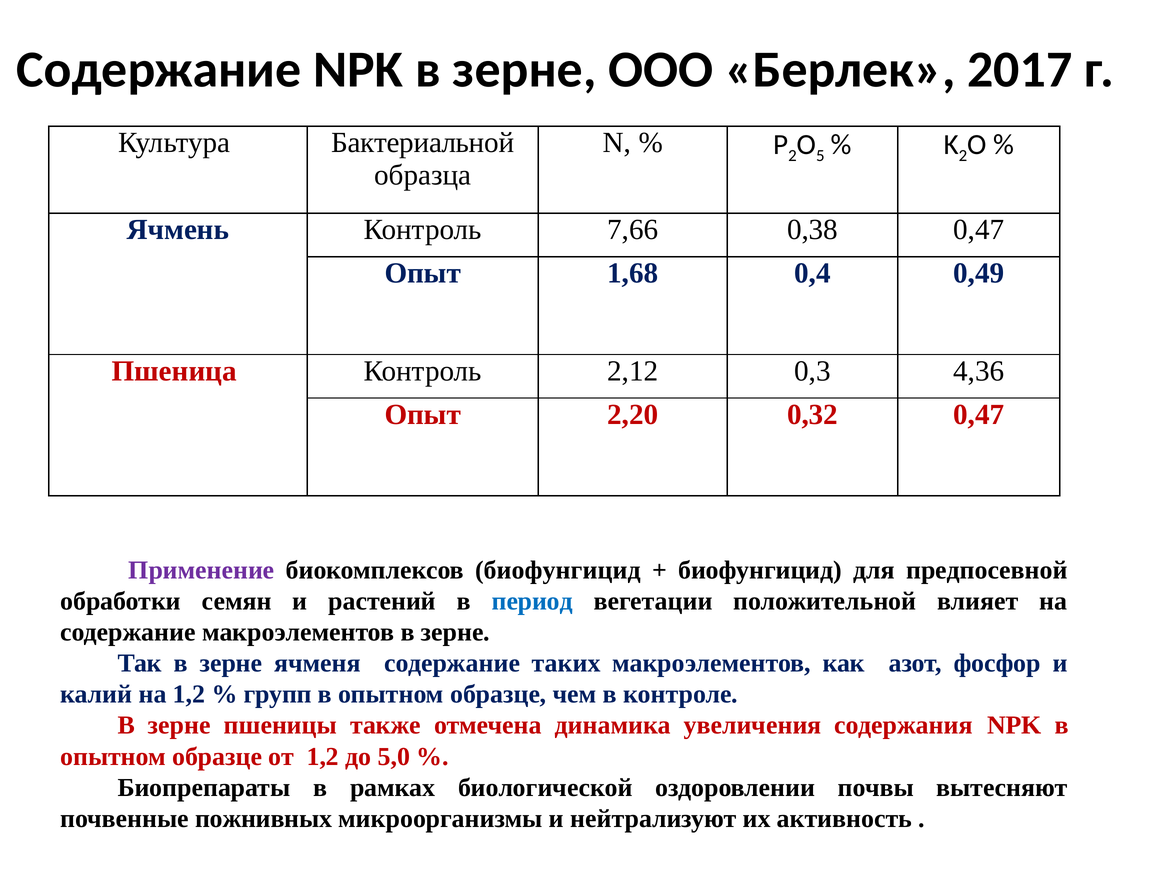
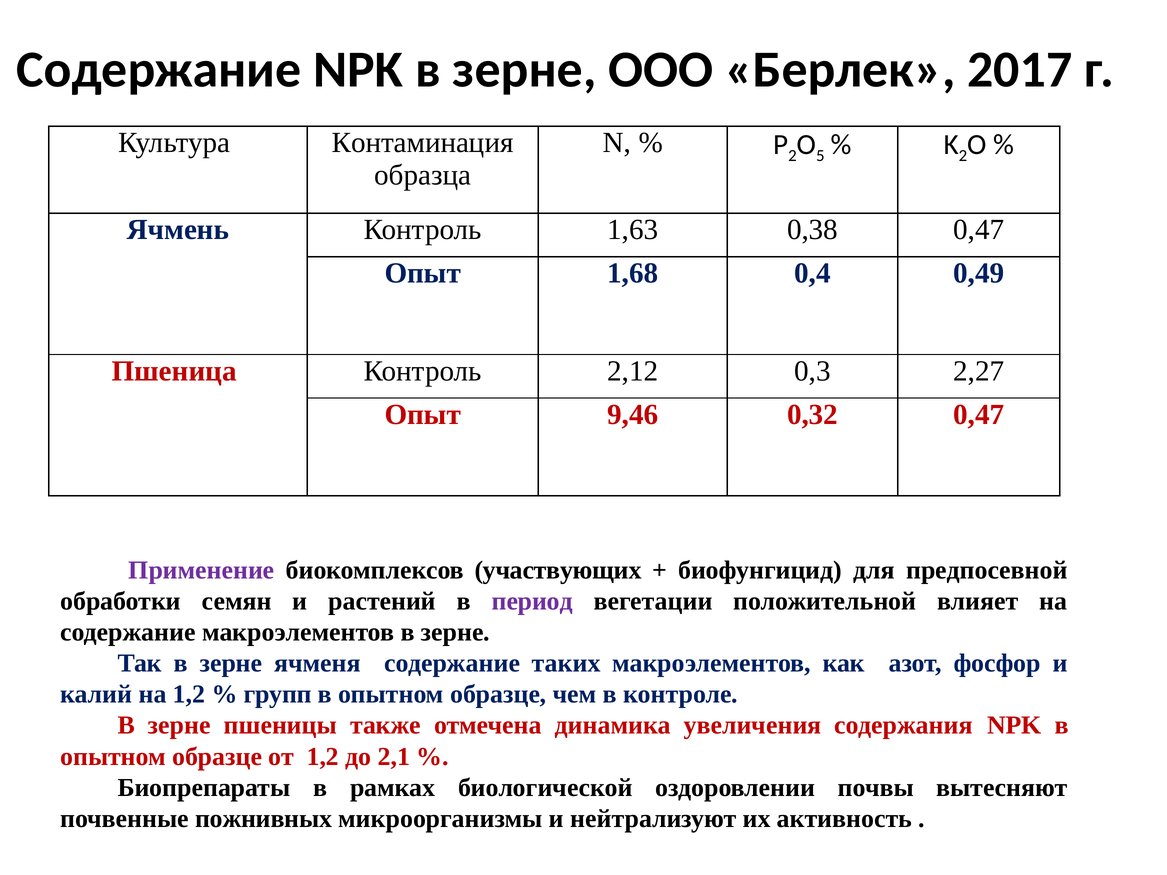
Бактериальной: Бактериальной -> Контаминация (423, 143)
7,66: 7,66 -> 1,63 (633, 230)
4,36: 4,36 -> 2,27 (979, 371)
2,20: 2,20 -> 9,46 (633, 415)
биокомплексов биофунгицид: биофунгицид -> участвующих (558, 570)
период colour: blue -> purple (532, 601)
5,0: 5,0 -> 2,1 (394, 757)
